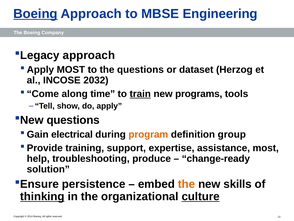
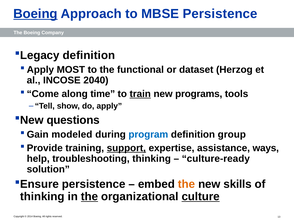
MBSE Engineering: Engineering -> Persistence (220, 14)
approach: approach -> definition (89, 55)
the questions: questions -> functional (140, 70)
2032: 2032 -> 2040 (96, 80)
electrical: electrical -> modeled (72, 134)
program colour: orange -> blue (148, 134)
support underline: none -> present (126, 148)
assistance most: most -> ways (266, 148)
troubleshooting produce: produce -> thinking (152, 158)
change-ready: change-ready -> culture-ready (216, 158)
thinking underline: present -> none (42, 196)
the underline: none -> present (89, 196)
